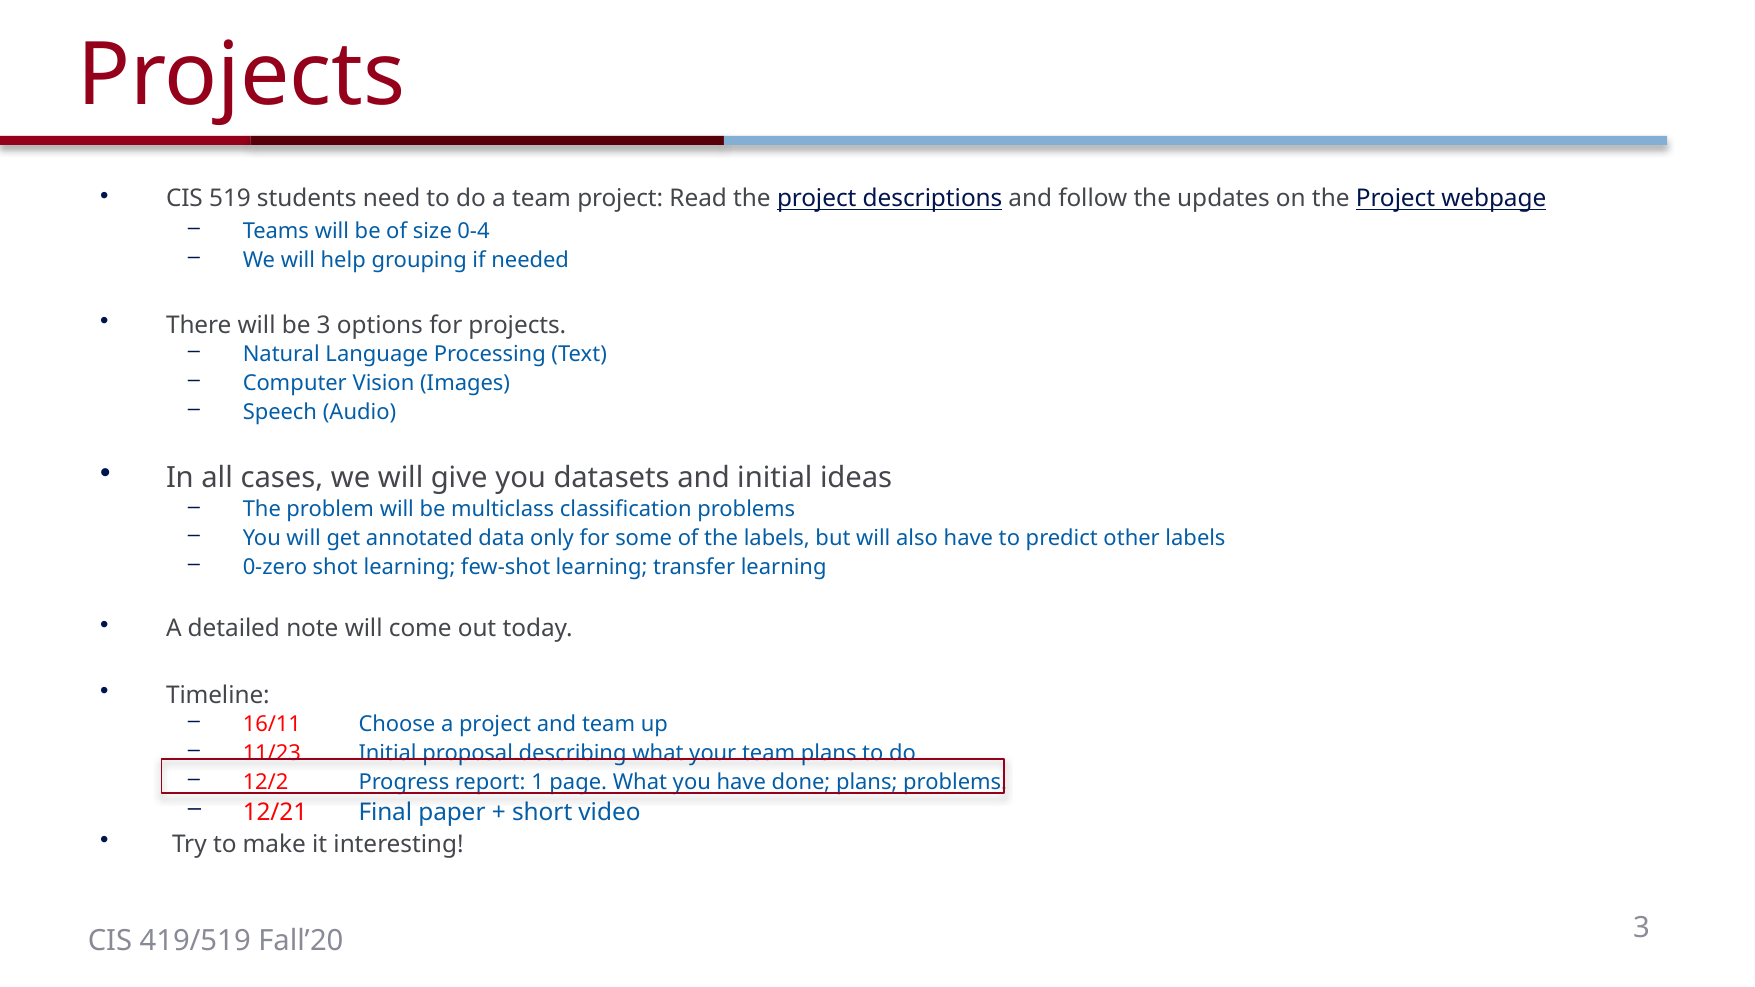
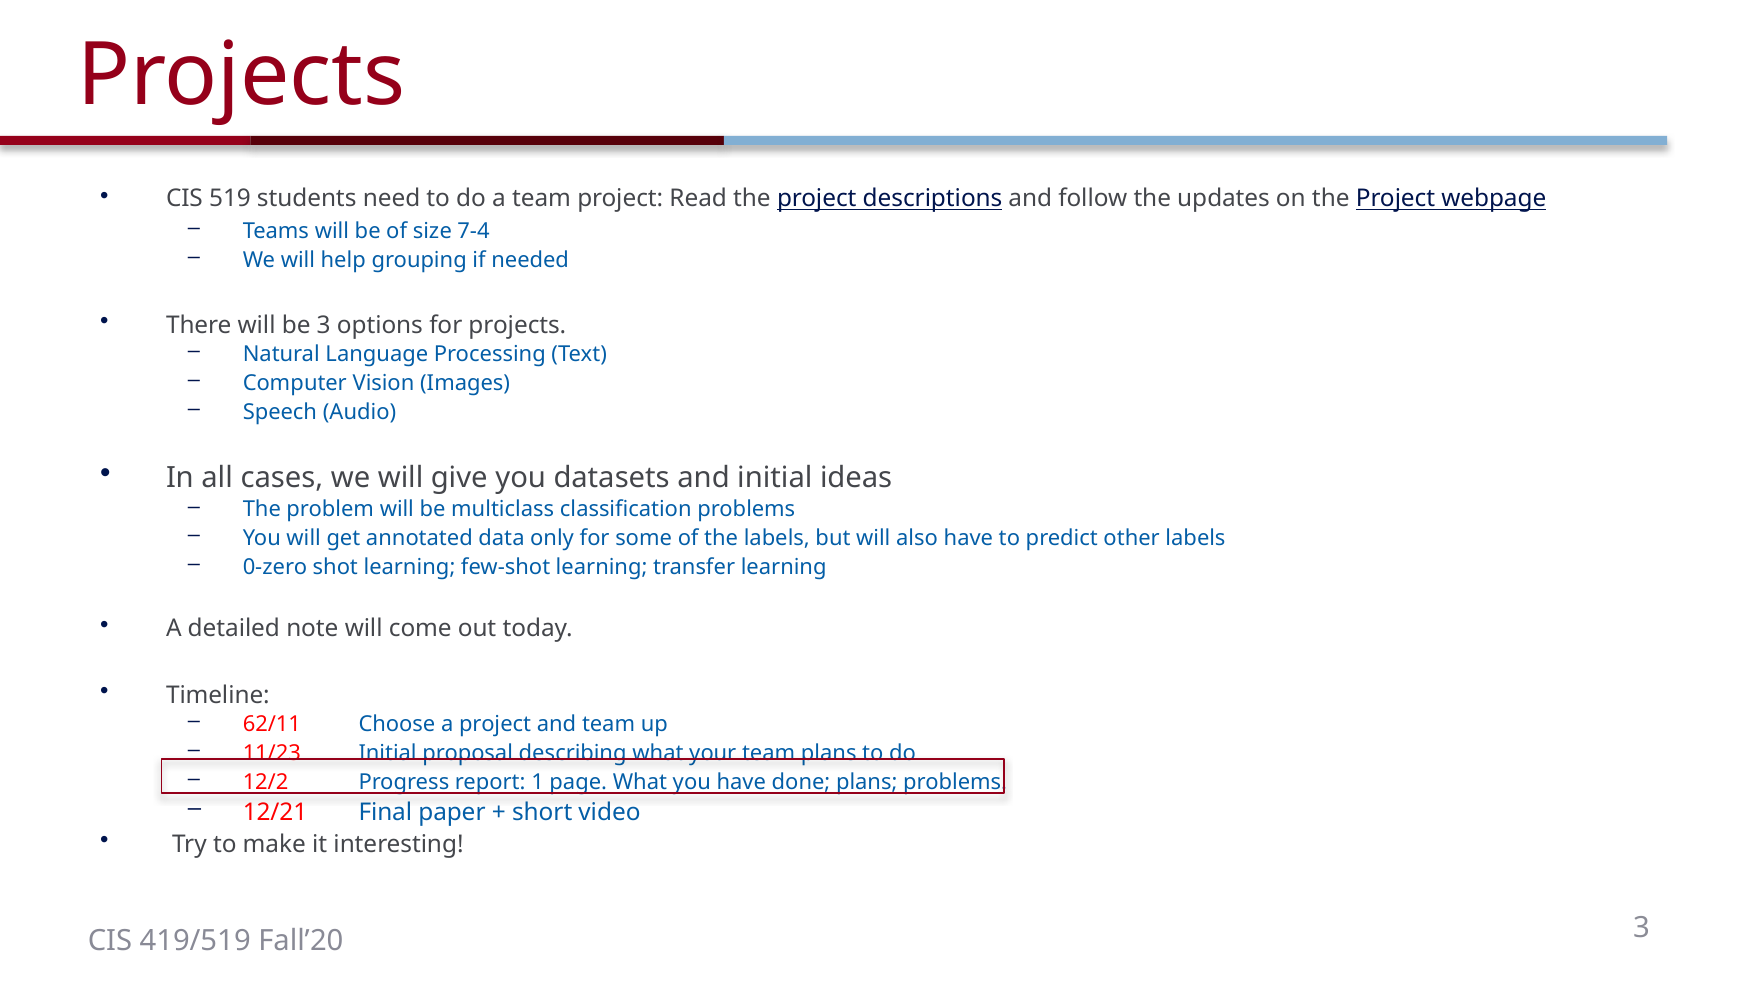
0-4: 0-4 -> 7-4 (474, 231)
16/11: 16/11 -> 62/11 (272, 725)
